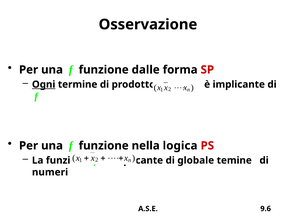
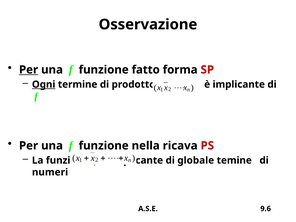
Per underline: none -> present (29, 70)
dalle: dalle -> fatto (146, 70)
logica: logica -> ricava (180, 146)
